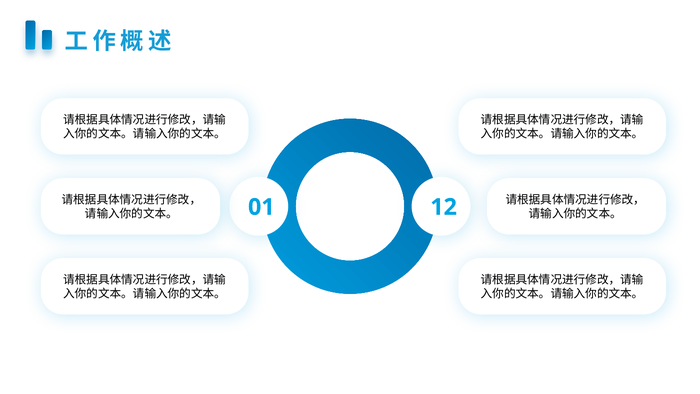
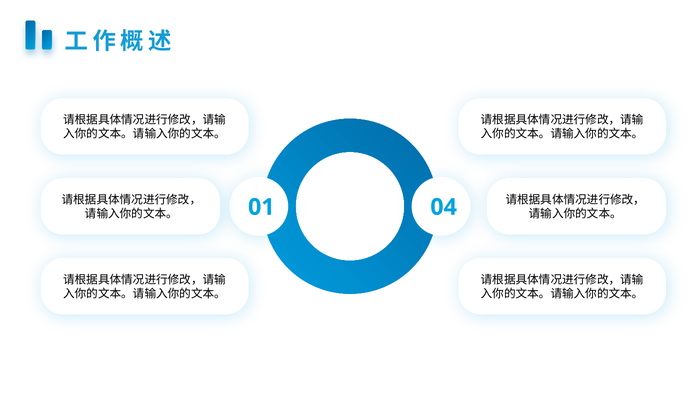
12: 12 -> 04 (444, 207)
